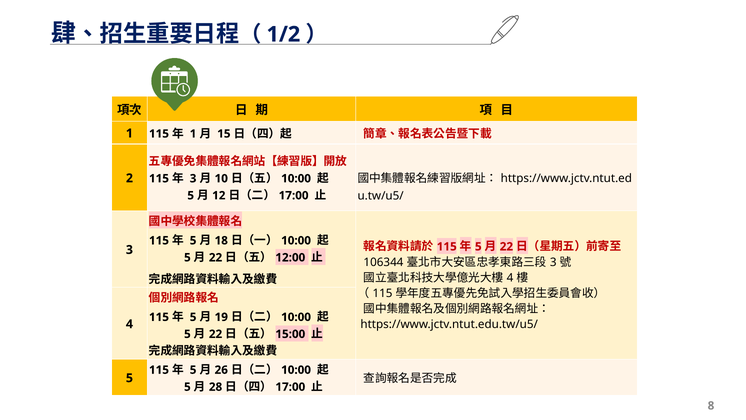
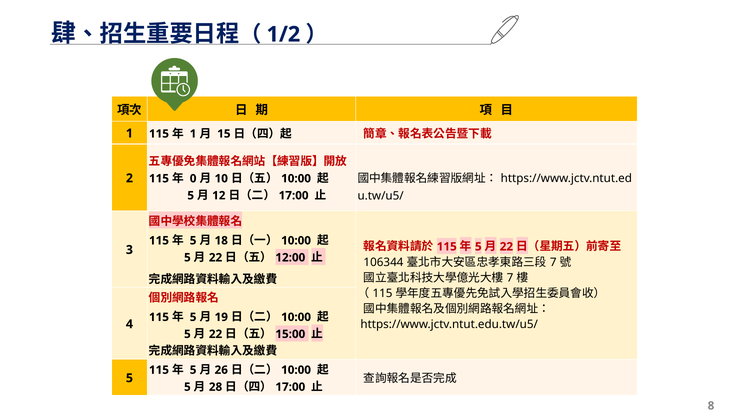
3: 3 -> 0 (193, 178)
3: 3 -> 7 (553, 262)
4: 4 -> 7 (510, 278)
